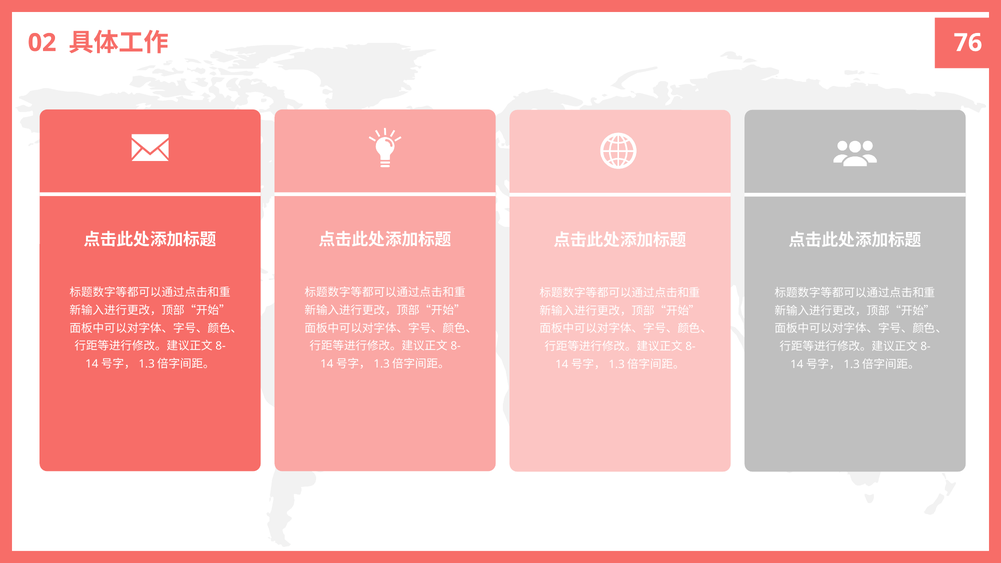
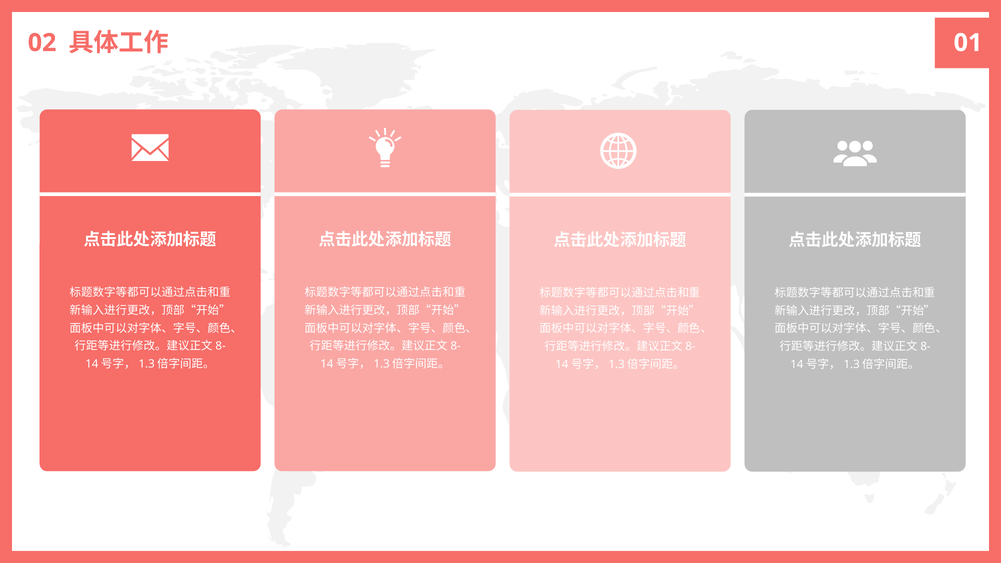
76: 76 -> 01 (968, 43)
